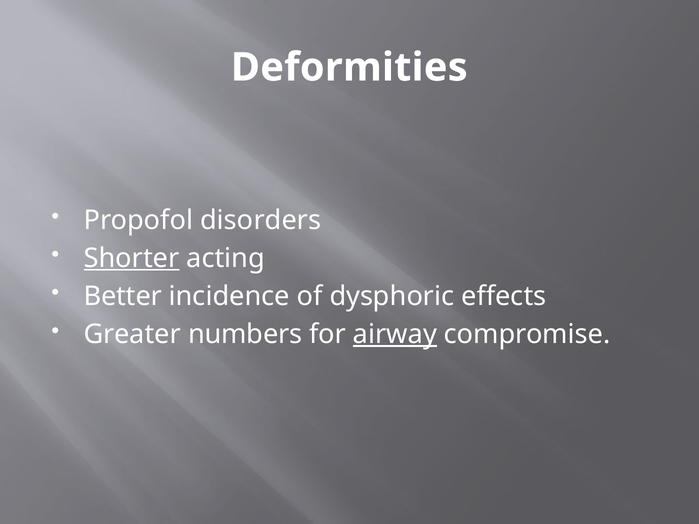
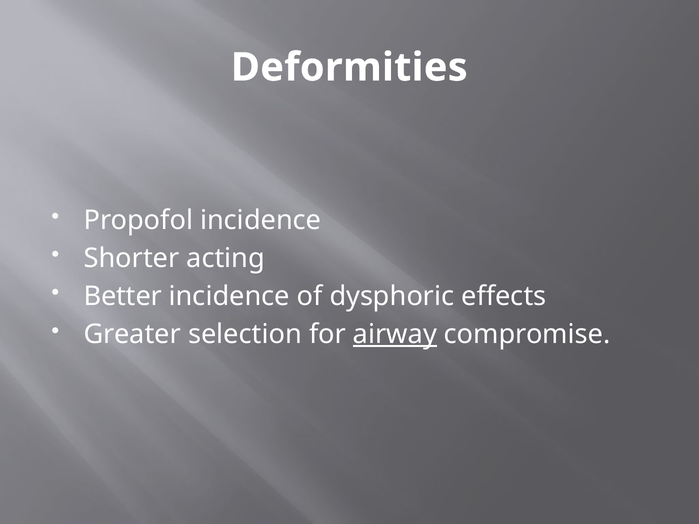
Propofol disorders: disorders -> incidence (261, 220)
Shorter underline: present -> none (132, 258)
numbers: numbers -> selection (245, 334)
